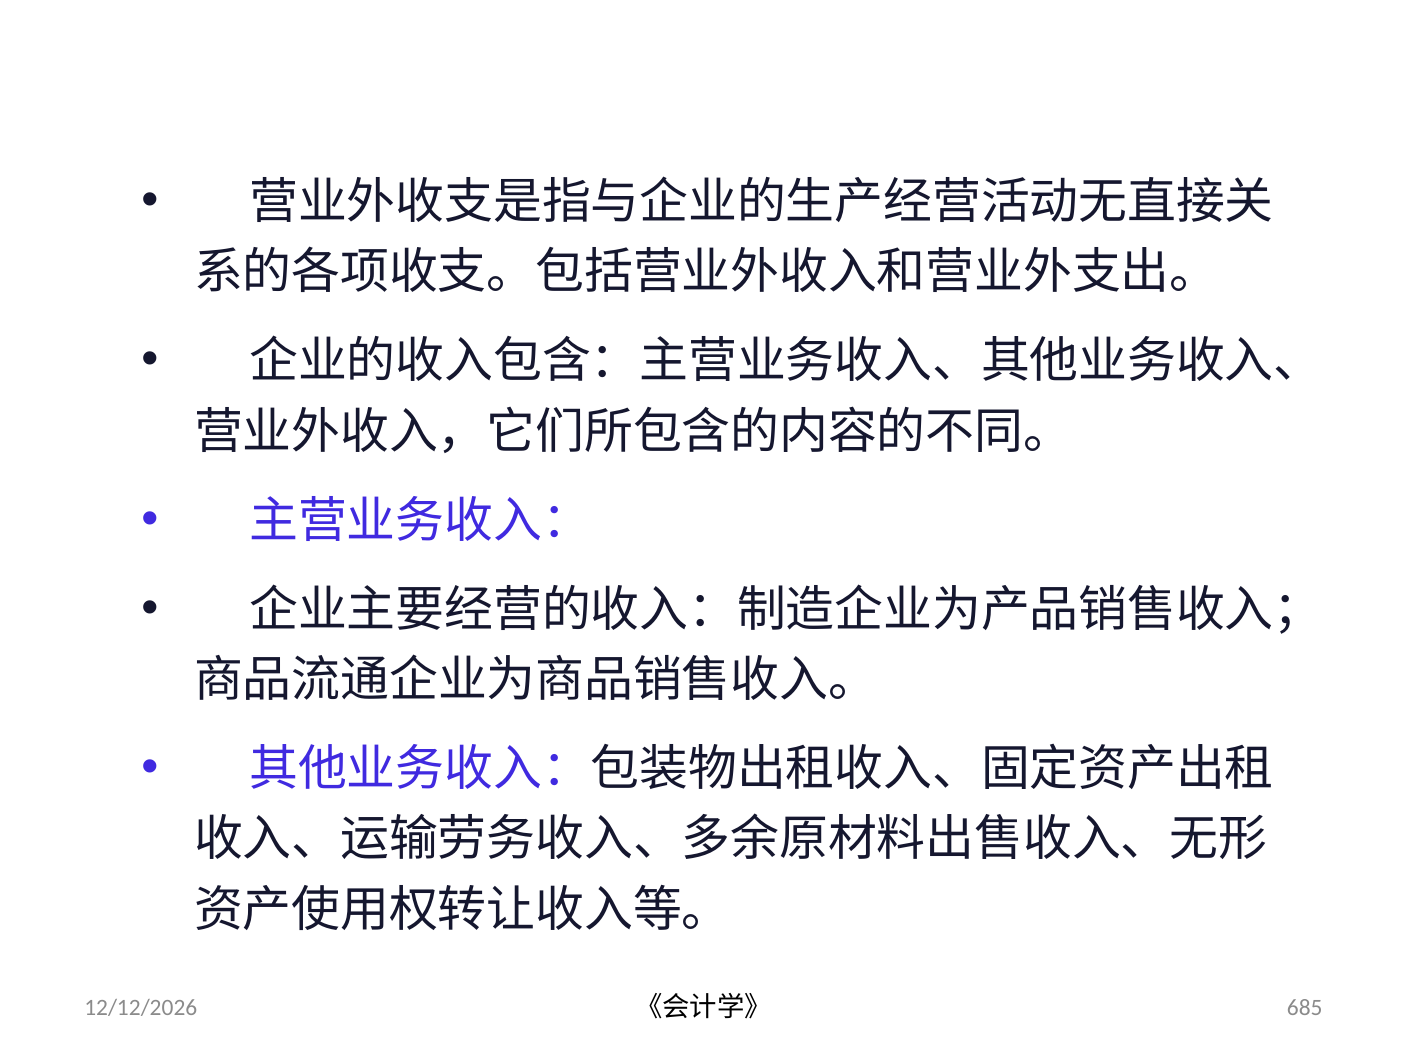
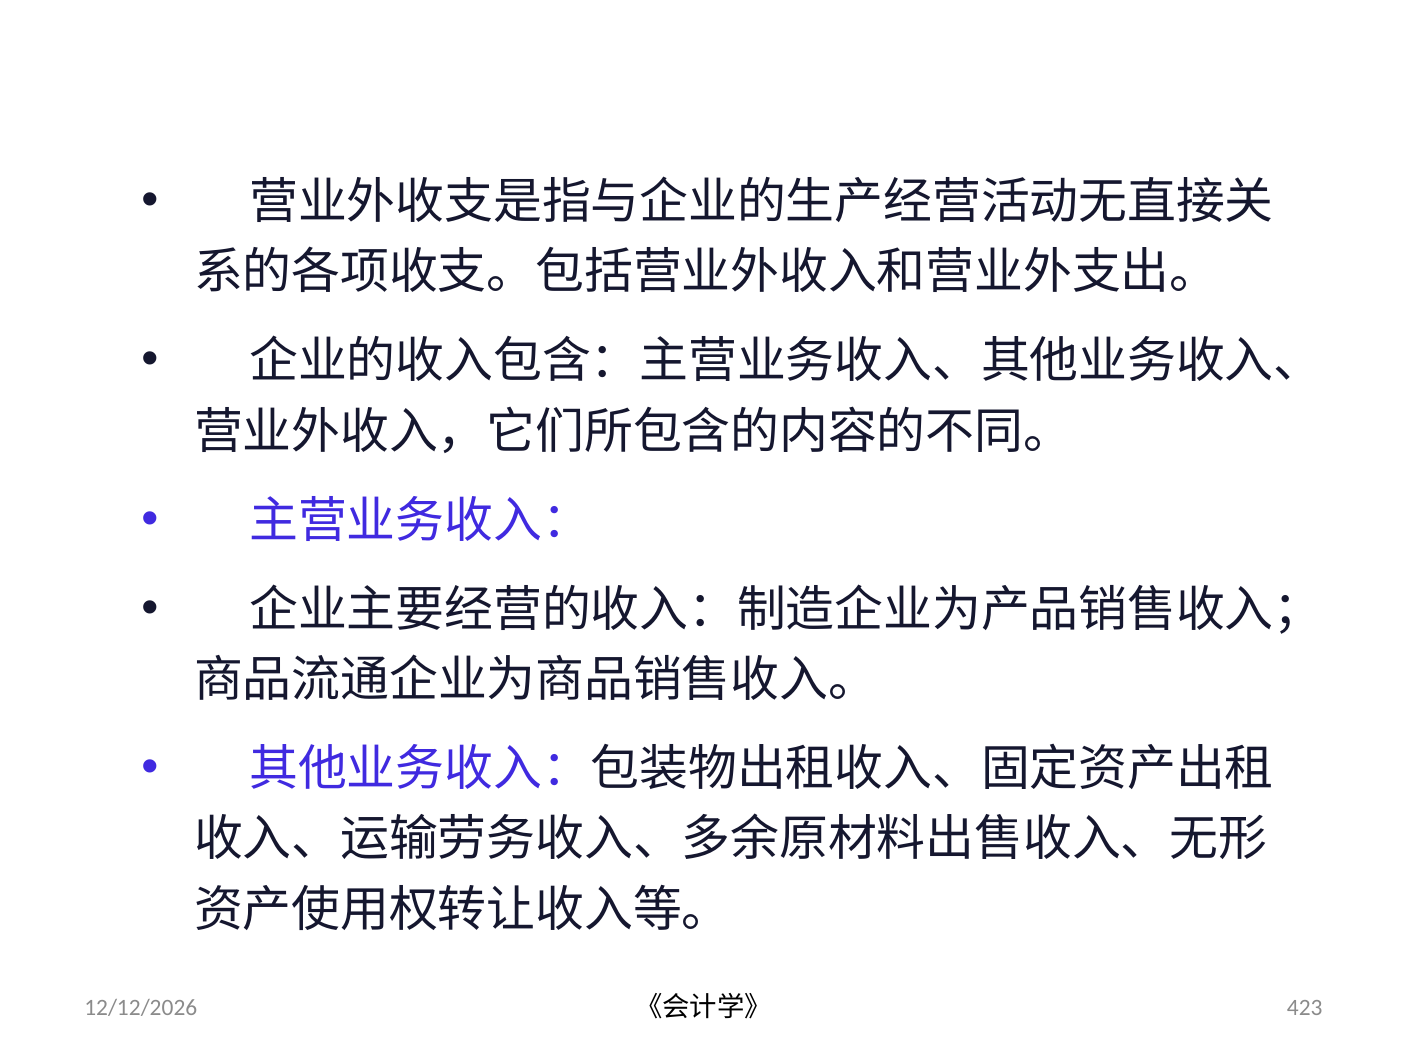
685: 685 -> 423 (1305, 1008)
